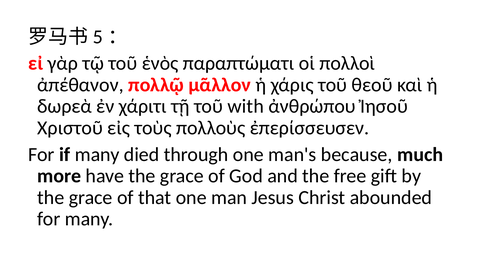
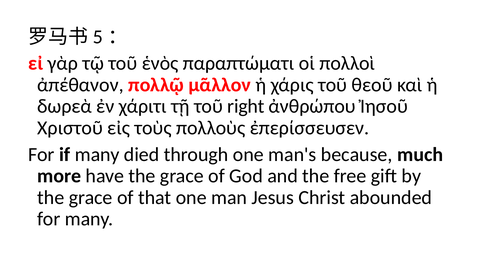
with: with -> right (246, 107)
